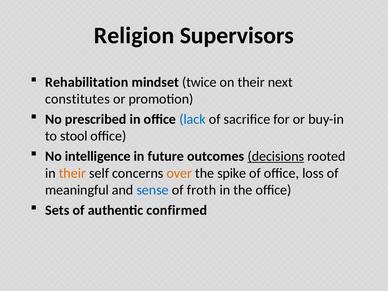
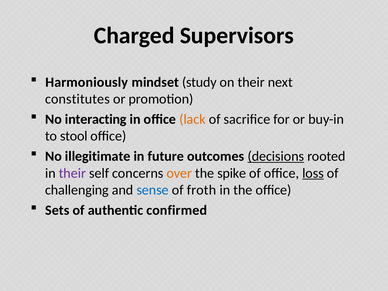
Religion: Religion -> Charged (134, 35)
Rehabilitation: Rehabilitation -> Harmoniously (87, 82)
twice: twice -> study (199, 82)
prescribed: prescribed -> interacting (96, 119)
lack colour: blue -> orange (193, 119)
intelligence: intelligence -> illegitimate (98, 156)
their colour: orange -> purple (72, 173)
loss underline: none -> present (313, 173)
meaningful: meaningful -> challenging (77, 190)
